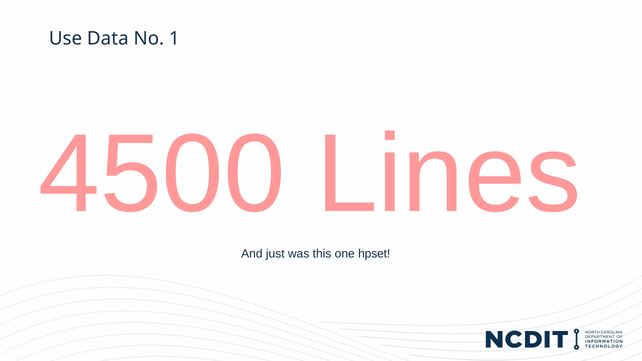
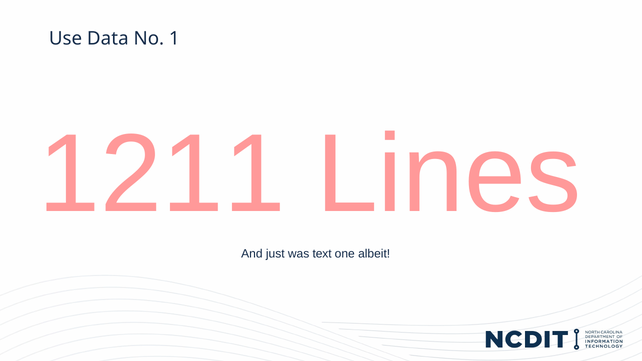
4500: 4500 -> 1211 (162, 175)
this: this -> text (322, 254)
hpset: hpset -> albeit (374, 254)
